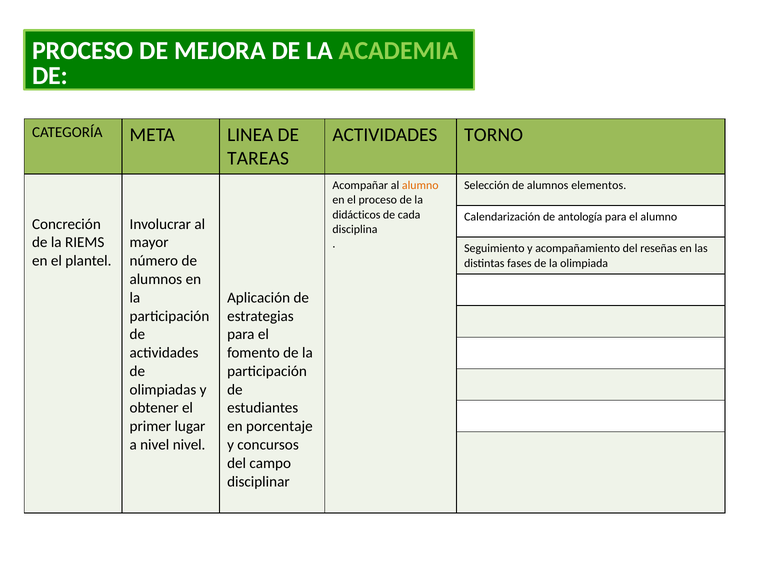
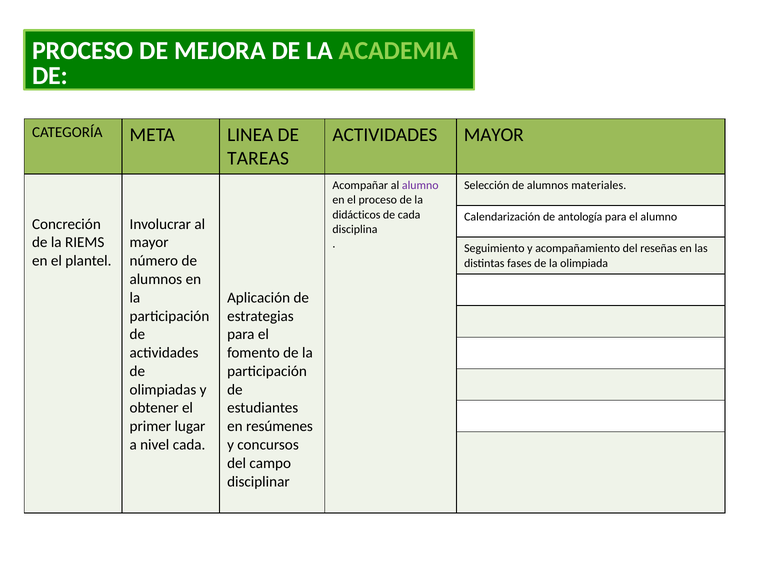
ACTIVIDADES TORNO: TORNO -> MAYOR (494, 135)
alumno colour: orange -> purple (420, 185)
elementos: elementos -> materiales (599, 185)
porcentaje: porcentaje -> resúmenes (279, 426)
nivel nivel: nivel -> cada (189, 445)
